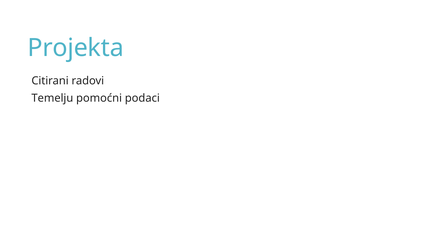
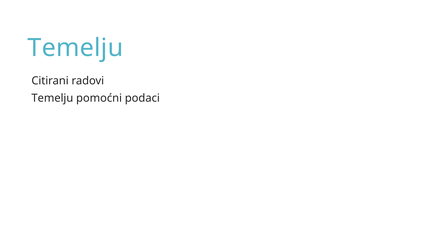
Projekta: Projekta -> Temelju (75, 48)
